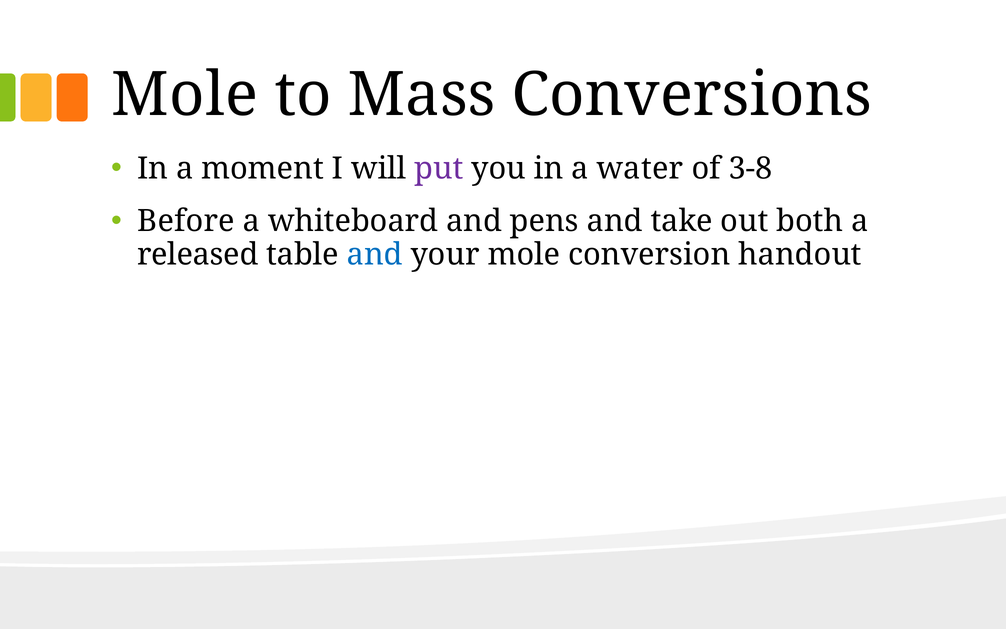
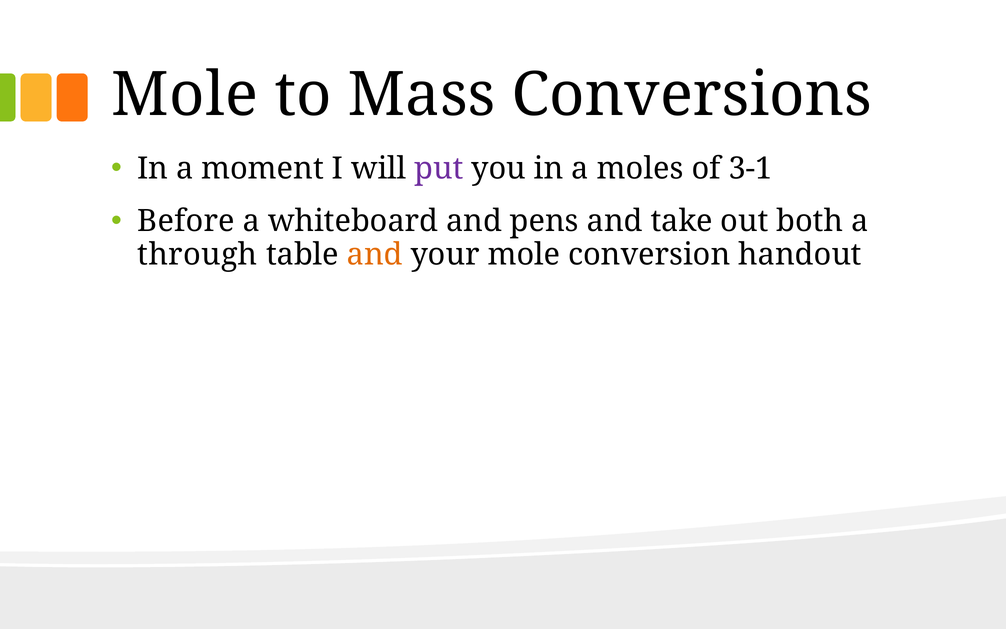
water: water -> moles (640, 168)
3-8: 3-8 -> 3-1 (751, 168)
released: released -> through (197, 254)
and colour: blue -> orange (375, 254)
